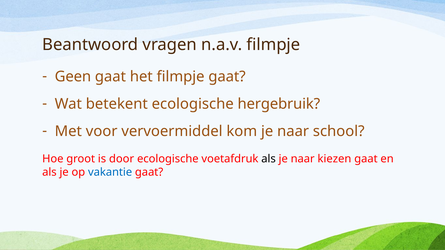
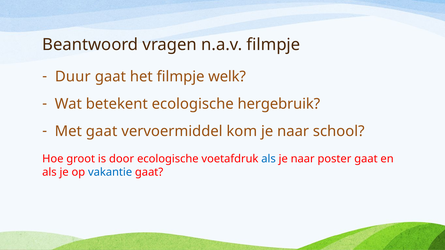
Geen: Geen -> Duur (73, 77)
filmpje gaat: gaat -> welk (227, 77)
Met voor: voor -> gaat (102, 132)
als colour: black -> blue (269, 159)
kiezen: kiezen -> poster (334, 159)
